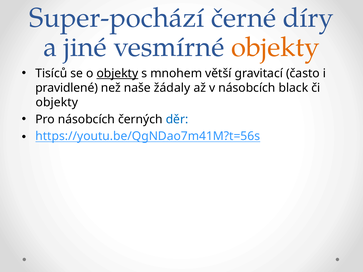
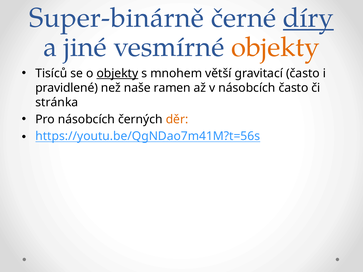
Super-pochází: Super-pochází -> Super-binárně (117, 18)
díry underline: none -> present (308, 18)
žádaly: žádaly -> ramen (172, 88)
násobcích black: black -> často (293, 88)
objekty: objekty -> stránka (57, 102)
děr colour: blue -> orange (177, 119)
